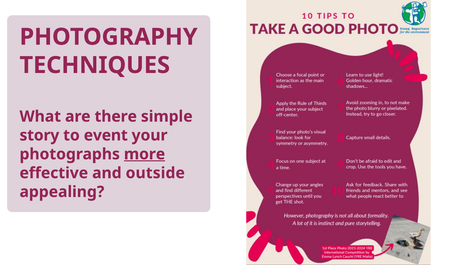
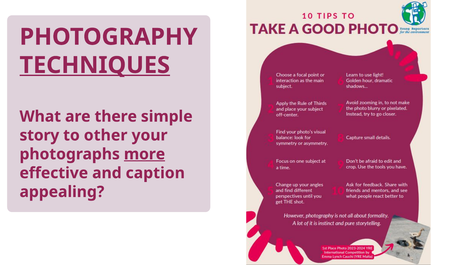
TECHNIQUES underline: none -> present (95, 65)
event: event -> other (106, 135)
outside: outside -> caption (155, 173)
